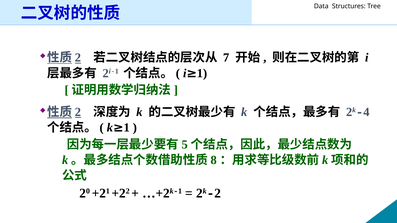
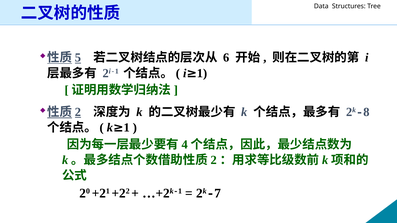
2: 2 -> 5 (78, 58)
7: 7 -> 6 (226, 58)
4: 4 -> 8 (366, 112)
5: 5 -> 4 (185, 145)
8: 8 -> 2 (214, 160)
2: 2 -> 7 (218, 193)
